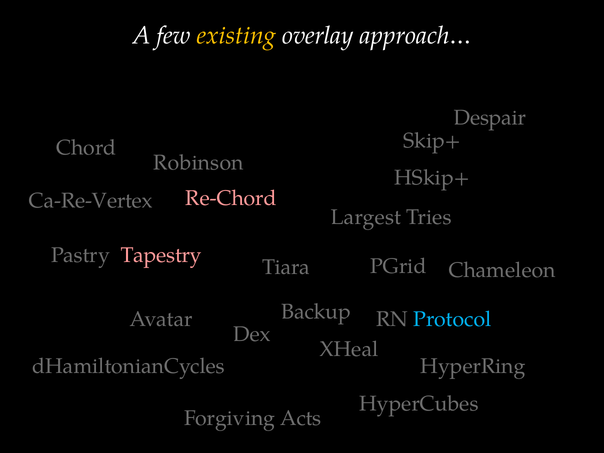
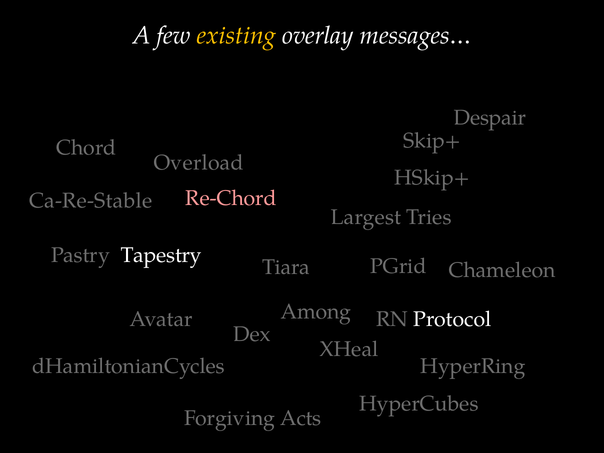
approach…: approach… -> messages… (416, 35)
Robinson: Robinson -> Overload (199, 163)
Ca-Re-Vertex: Ca-Re-Vertex -> Ca-Re-Stable (91, 201)
Tapestry colour: pink -> white (161, 255)
Backup: Backup -> Among (316, 312)
Protocol colour: light blue -> white (452, 319)
